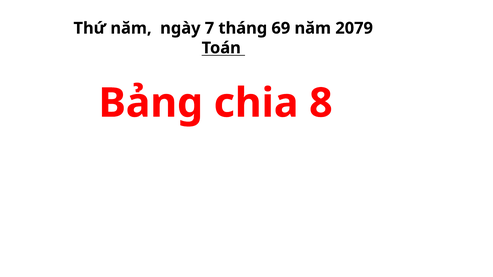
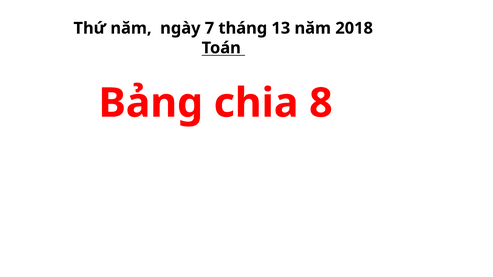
69: 69 -> 13 (281, 28)
2079: 2079 -> 2018 (354, 28)
